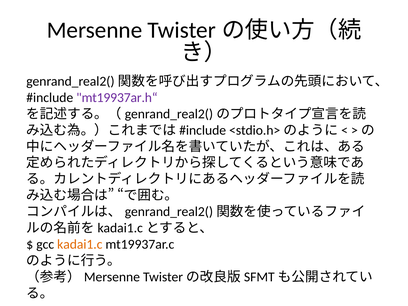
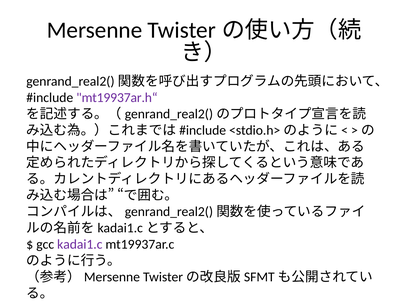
kadai1.c colour: orange -> purple (80, 244)
